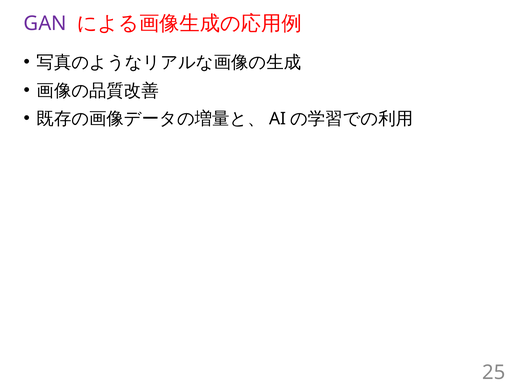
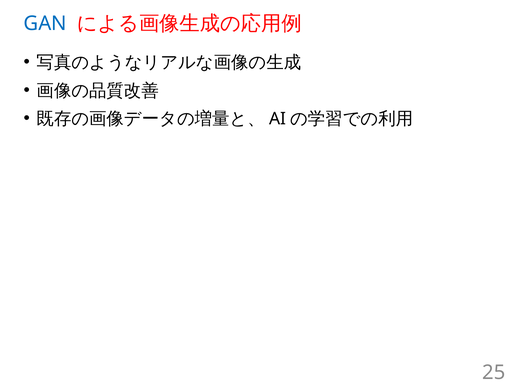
GAN colour: purple -> blue (45, 23)
